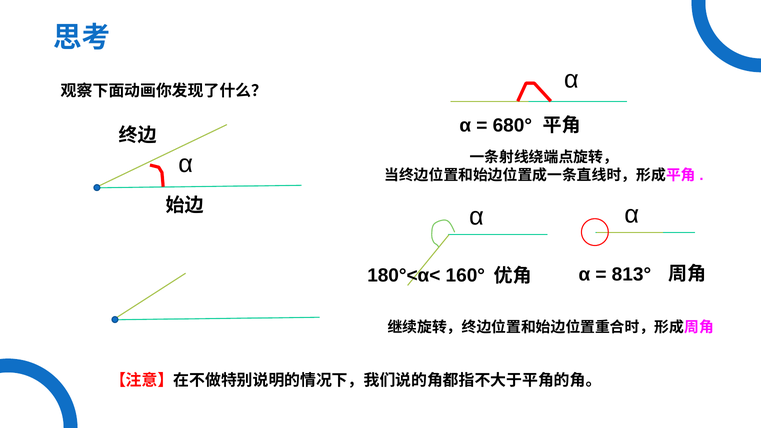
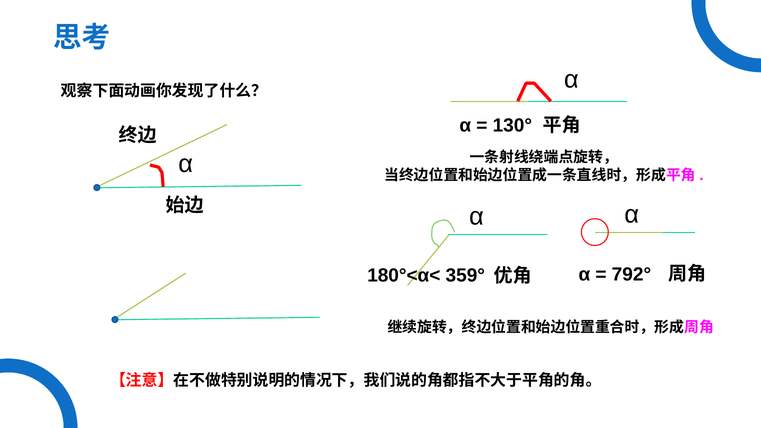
680°: 680° -> 130° (512, 126)
813°: 813° -> 792° (631, 274)
160°: 160° -> 359° (465, 276)
